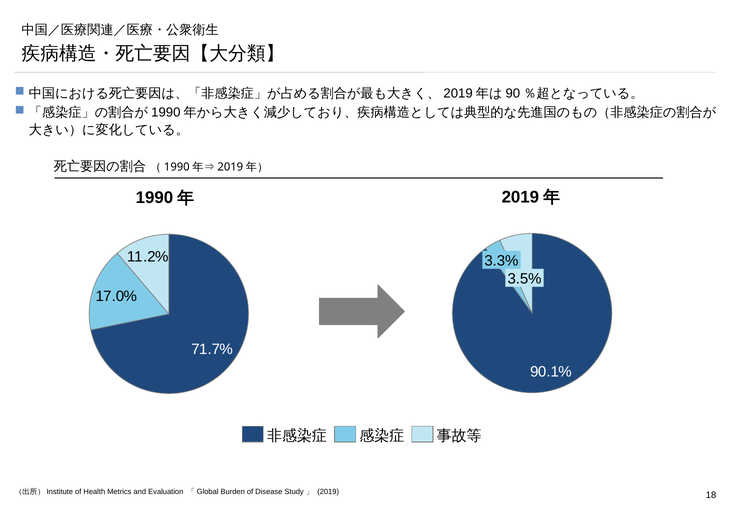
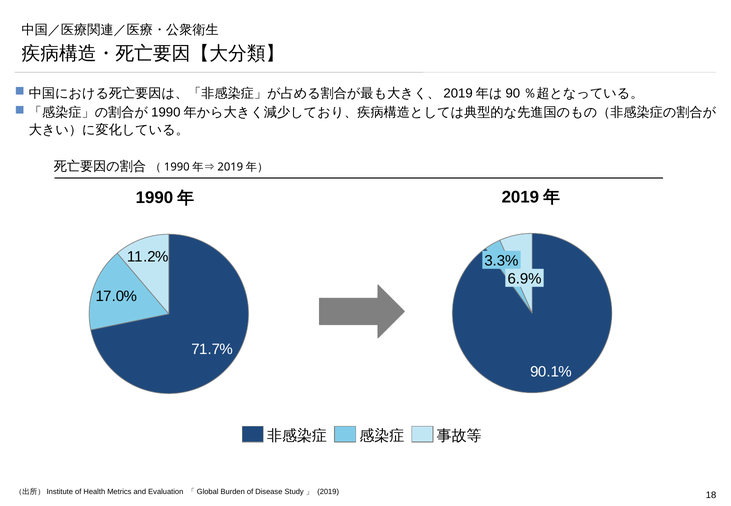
3.5%: 3.5% -> 6.9% (525, 279)
